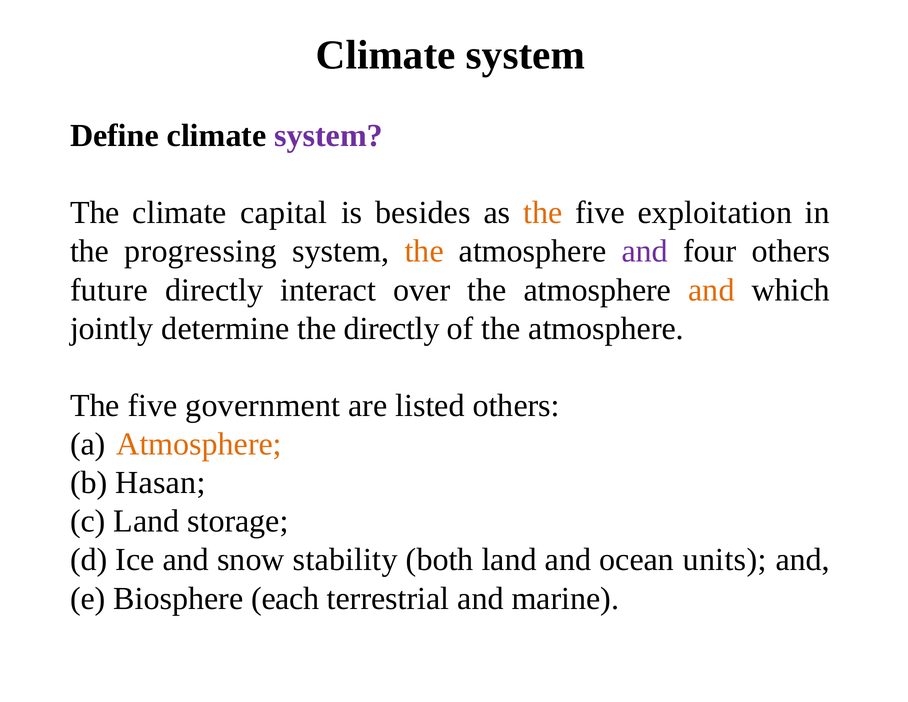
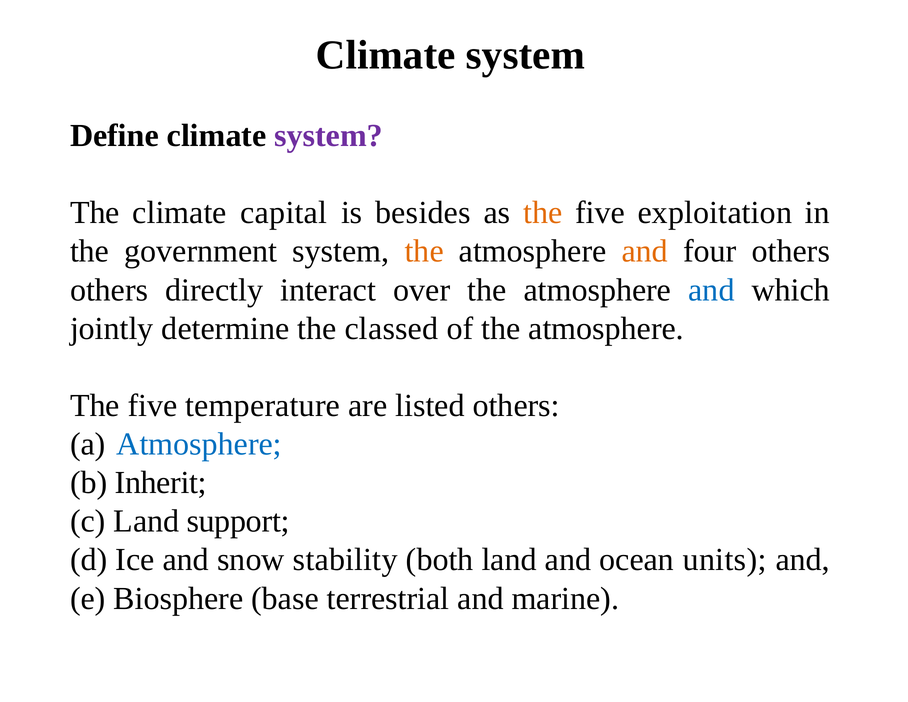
progressing: progressing -> government (201, 251)
and colour: purple -> orange (645, 251)
future: future -> others (109, 290)
and colour: orange -> blue (711, 290)
the directly: directly -> classed (391, 328)
government: government -> temperature (263, 405)
Atmosphere colour: orange -> blue (199, 444)
Hasan: Hasan -> Inherit (161, 482)
storage: storage -> support (238, 521)
each: each -> base (285, 598)
